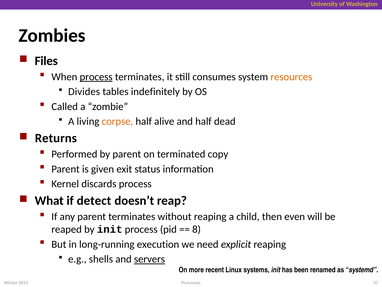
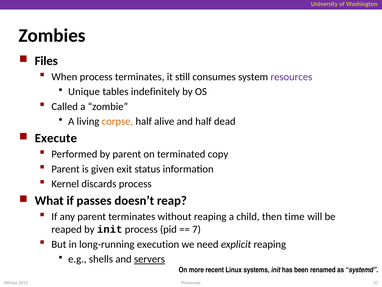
process underline: present -> none (96, 77)
resources colour: orange -> purple (291, 77)
Divides: Divides -> Unique (84, 92)
Returns: Returns -> Execute (56, 138)
detect: detect -> passes (94, 200)
even: even -> time (295, 216)
8: 8 -> 7 (197, 229)
